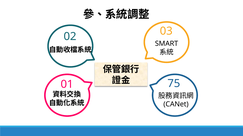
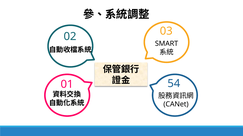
75: 75 -> 54 (174, 84)
